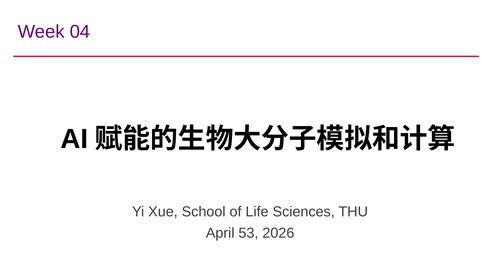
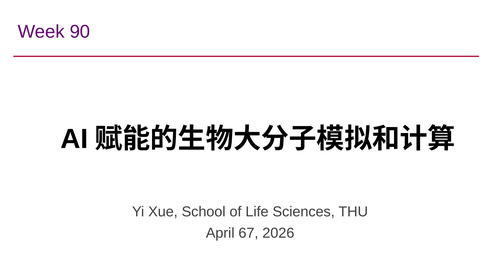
04: 04 -> 90 (80, 32)
53: 53 -> 67 (248, 233)
